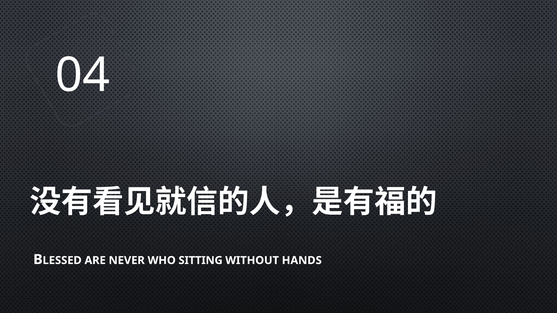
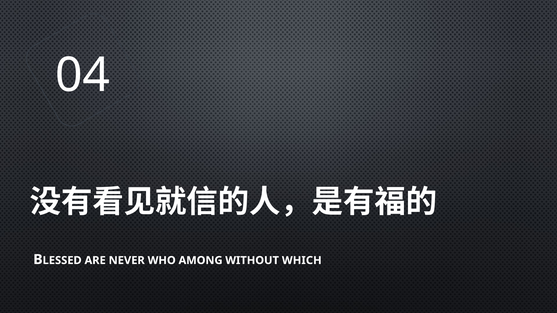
SITTING: SITTING -> AMONG (201, 261)
HANDS: HANDS -> WHICH (302, 261)
